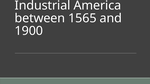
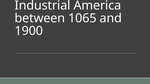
1565: 1565 -> 1065 (82, 18)
